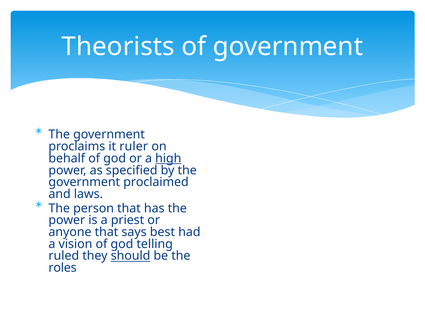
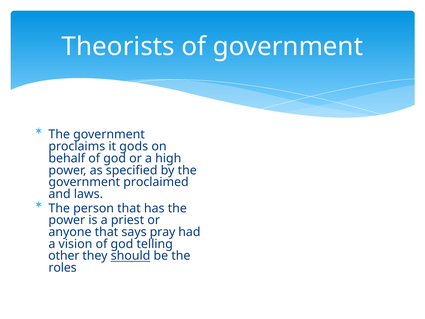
ruler: ruler -> gods (134, 146)
high underline: present -> none (168, 158)
best: best -> pray (163, 232)
ruled: ruled -> other (64, 256)
